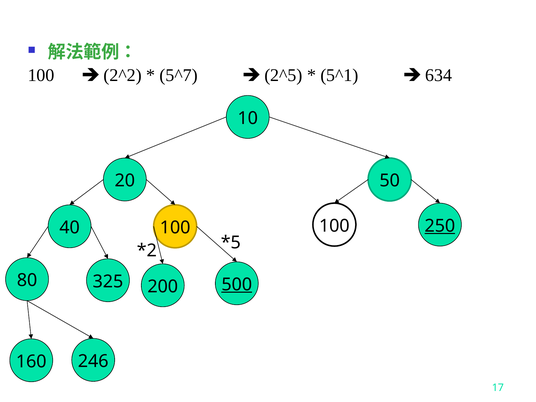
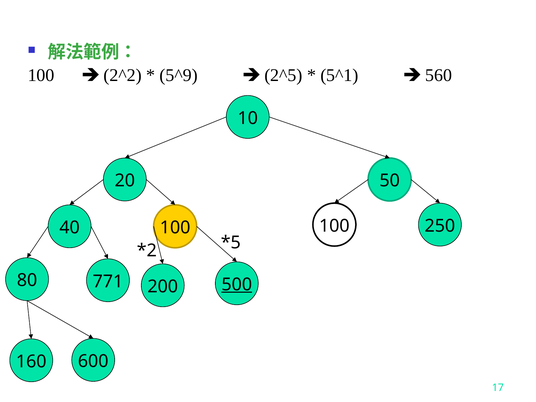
5^7: 5^7 -> 5^9 (179, 75)
634: 634 -> 560 (439, 75)
250 underline: present -> none (440, 226)
325: 325 -> 771 (108, 281)
246: 246 -> 600 (93, 361)
